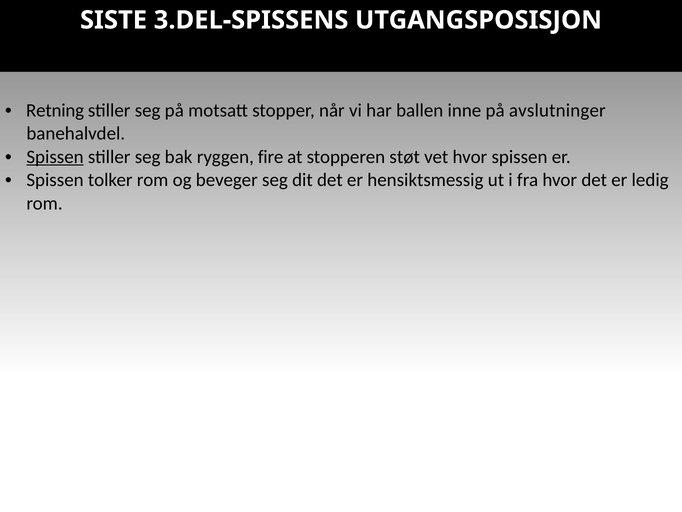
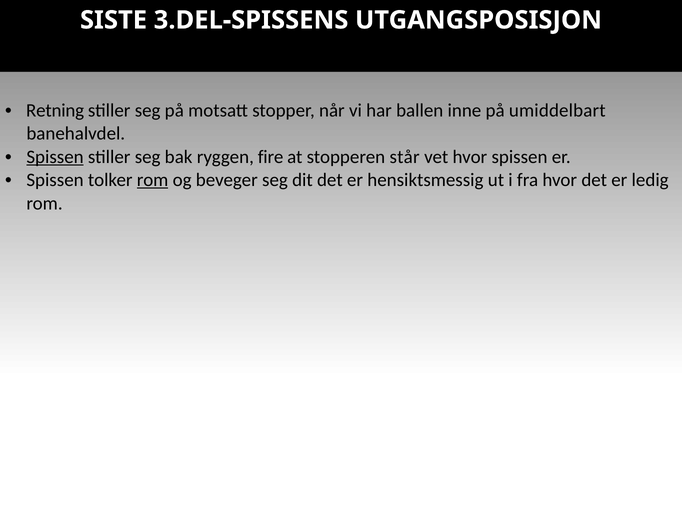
avslutninger: avslutninger -> umiddelbart (557, 110)
støt: støt -> står (405, 157)
rom underline: none -> present (153, 180)
